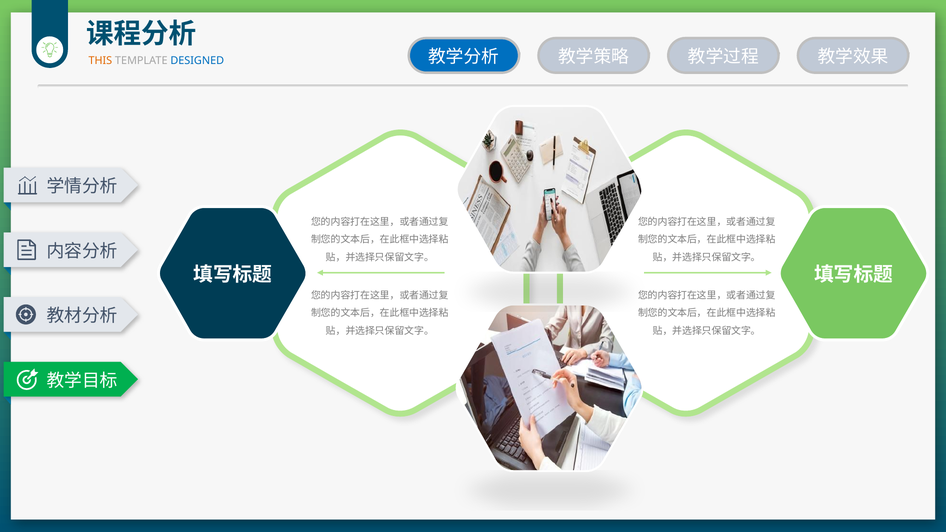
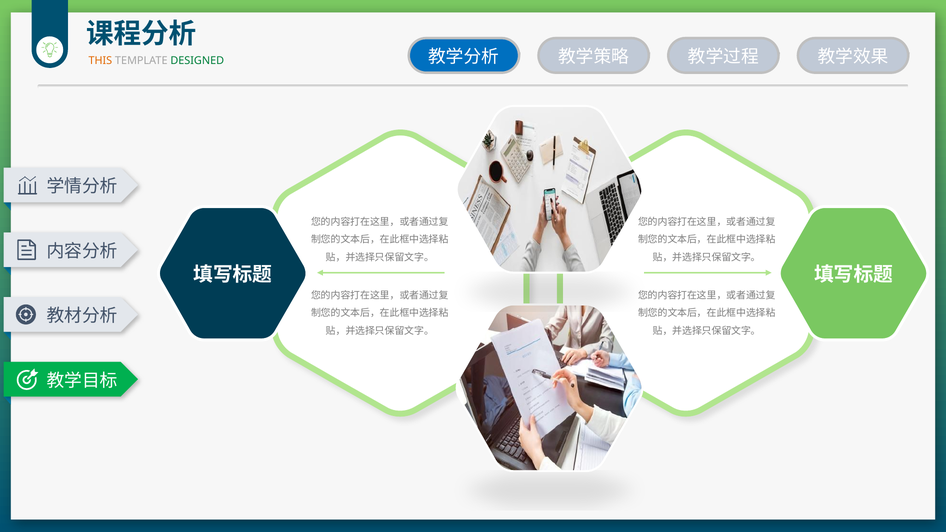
DESIGNED colour: blue -> green (197, 61)
